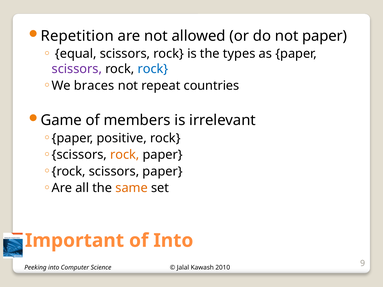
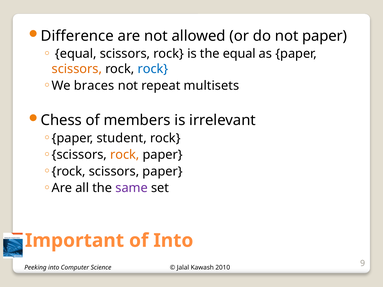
Repetition: Repetition -> Difference (77, 36)
the types: types -> equal (239, 54)
scissors colour: purple -> orange (77, 69)
countries: countries -> multisets (211, 86)
Game: Game -> Chess (61, 120)
positive: positive -> student (122, 138)
same colour: orange -> purple (132, 188)
